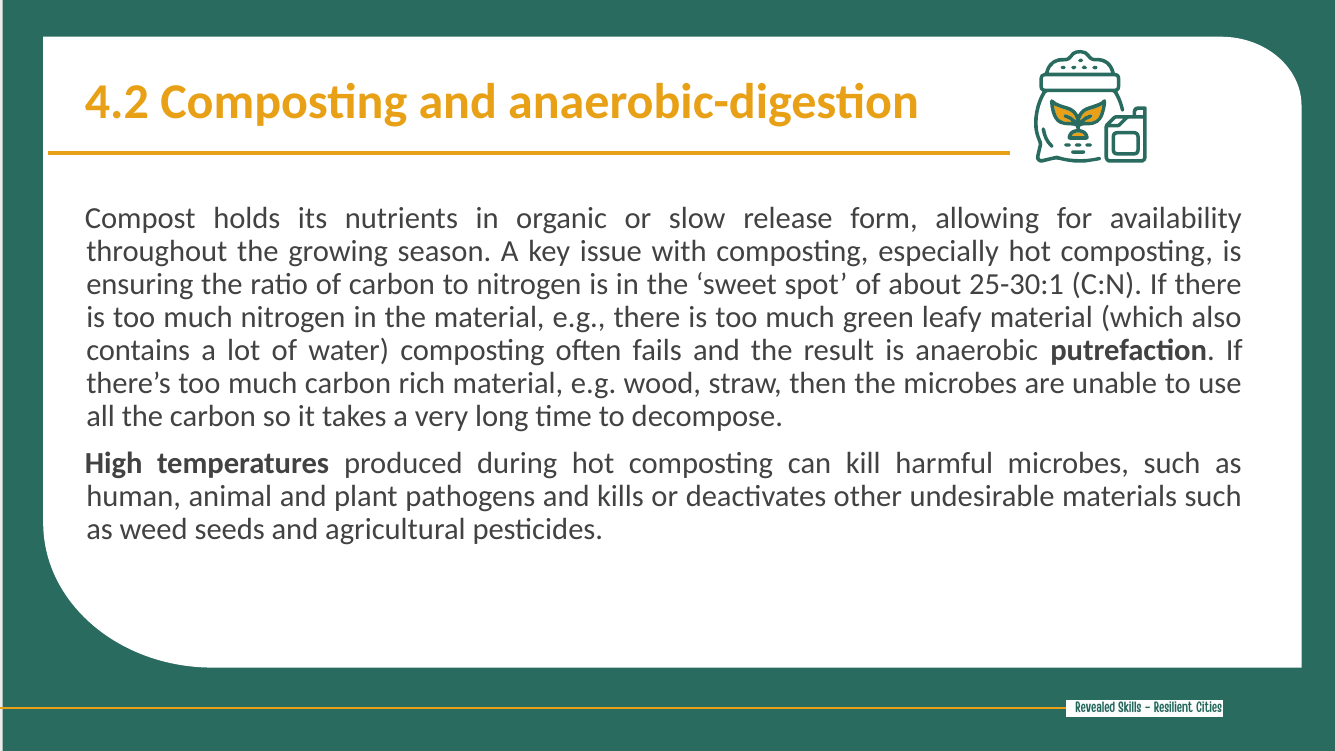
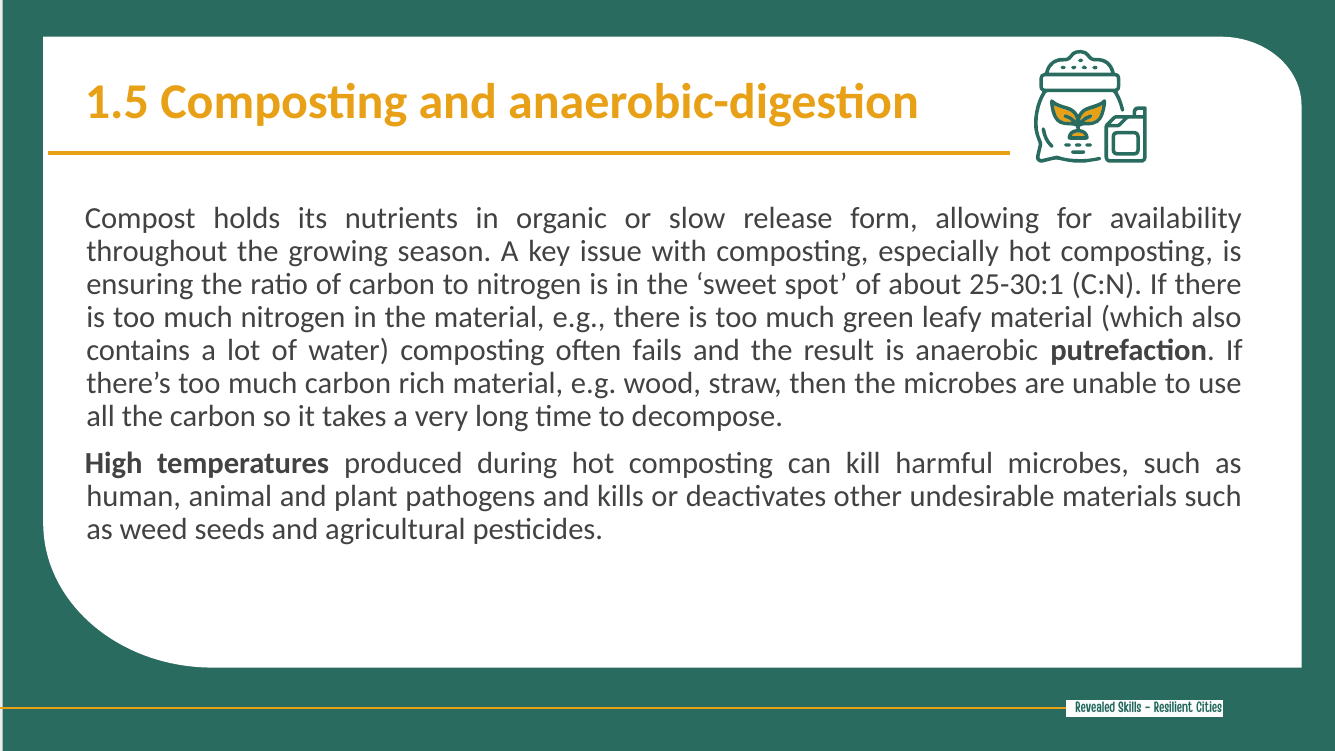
4.2: 4.2 -> 1.5 (117, 102)
